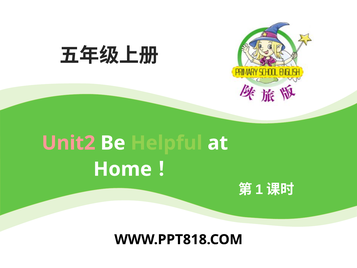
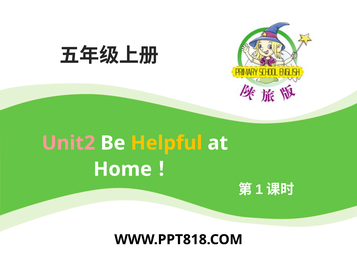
Helpful colour: light green -> yellow (166, 143)
